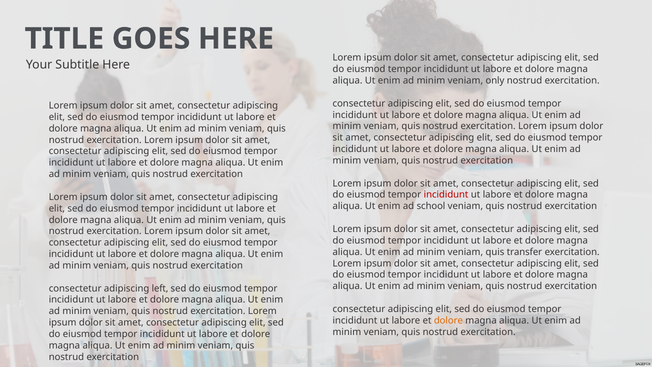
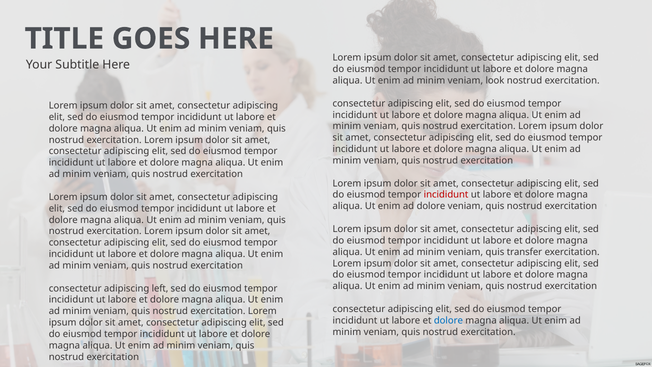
only: only -> look (495, 81)
ad school: school -> dolore (431, 206)
dolore colour: orange -> blue (448, 320)
